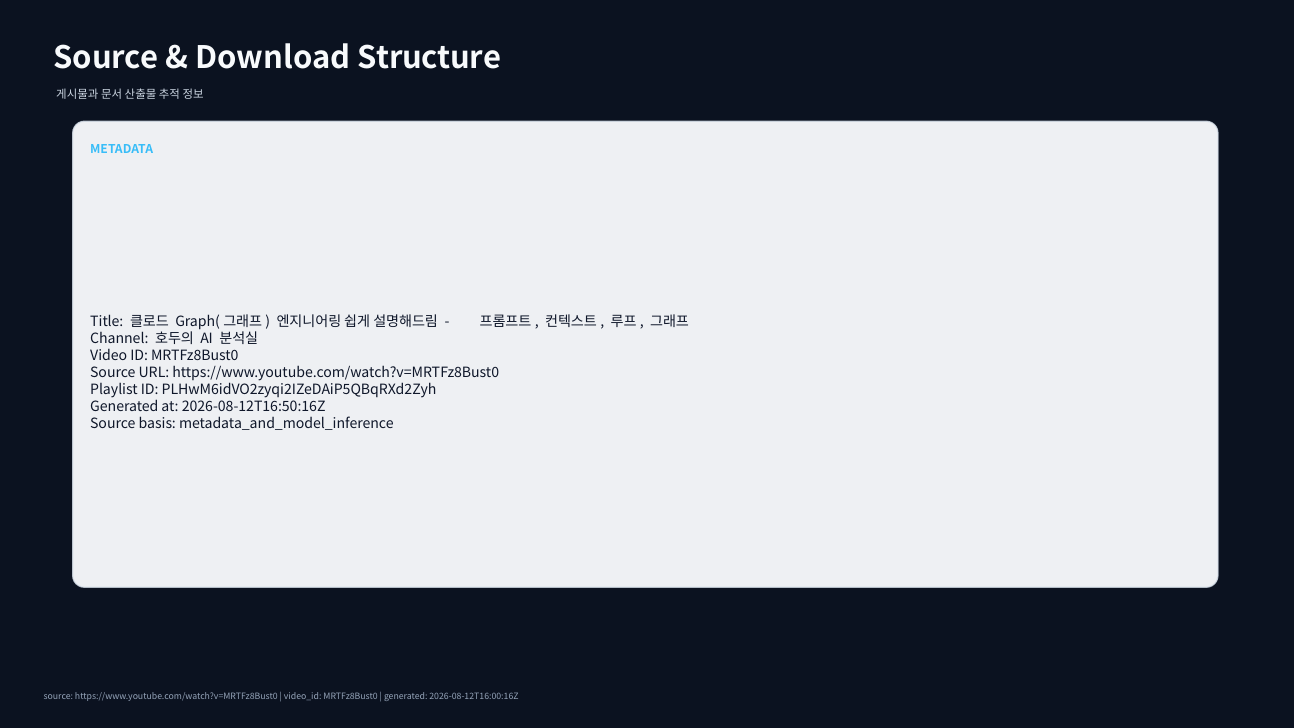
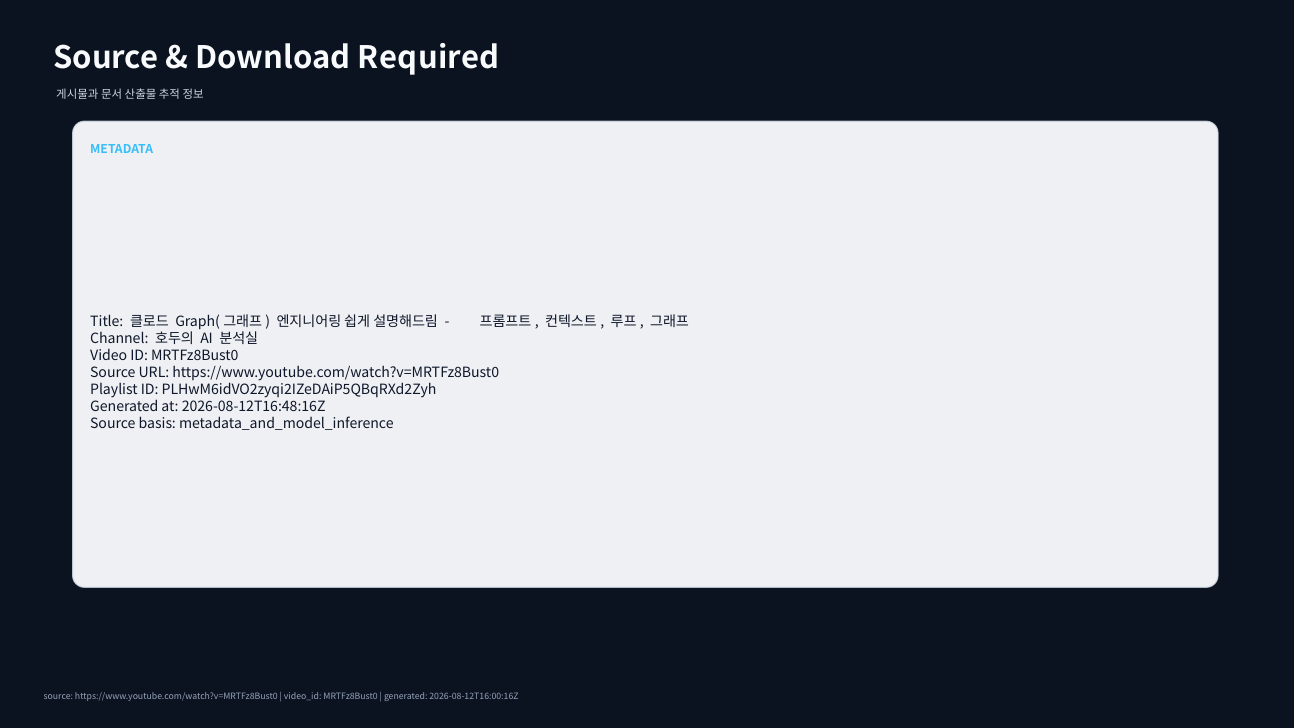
Structure: Structure -> Required (429, 58)
2026-08-12T16:50:16Z: 2026-08-12T16:50:16Z -> 2026-08-12T16:48:16Z (254, 406)
